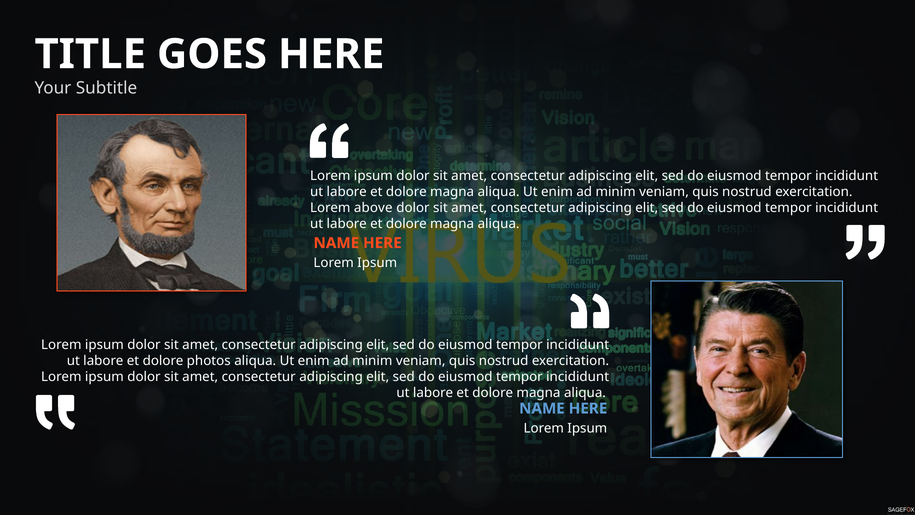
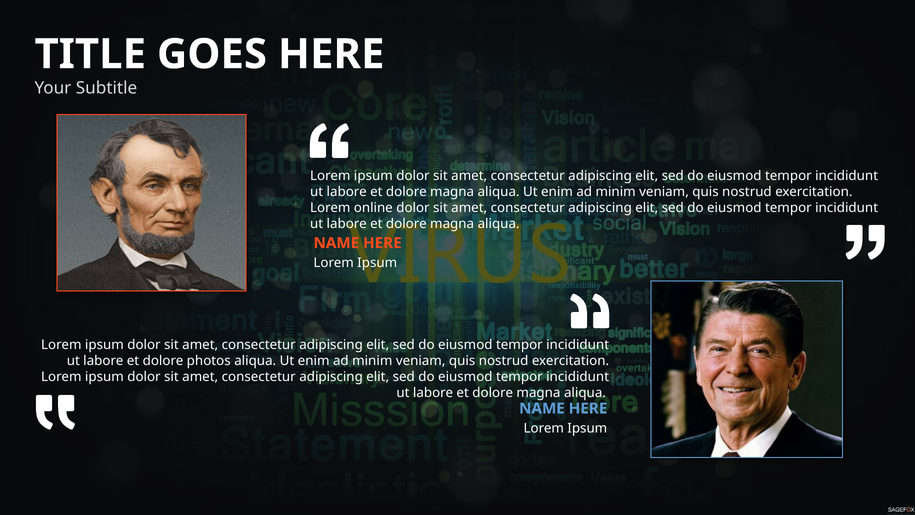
above: above -> online (373, 208)
